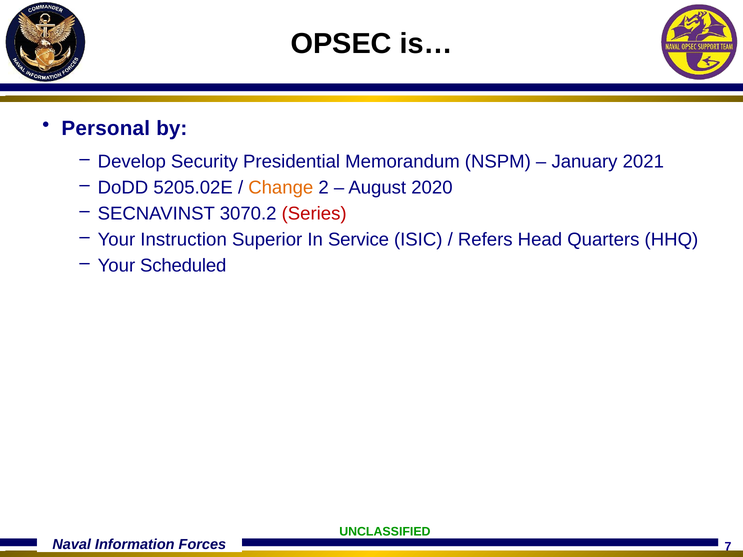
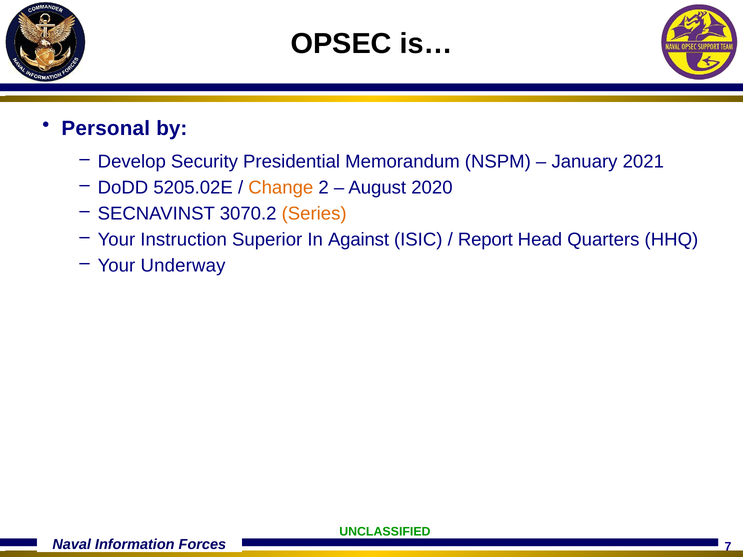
Series colour: red -> orange (314, 214)
Service: Service -> Against (359, 240)
Refers: Refers -> Report (485, 240)
Scheduled: Scheduled -> Underway (183, 266)
